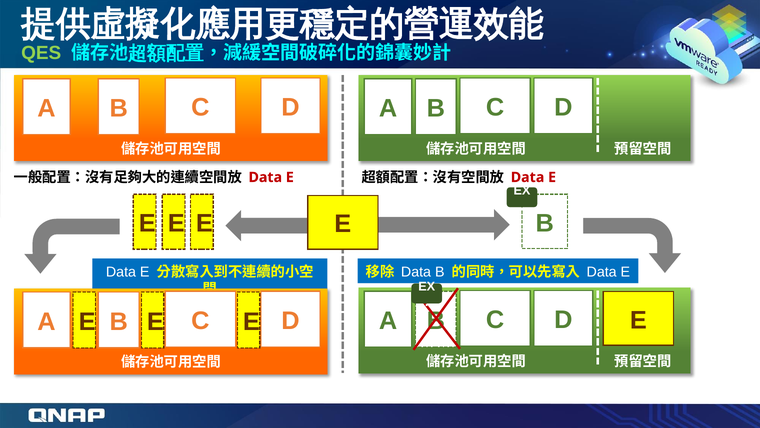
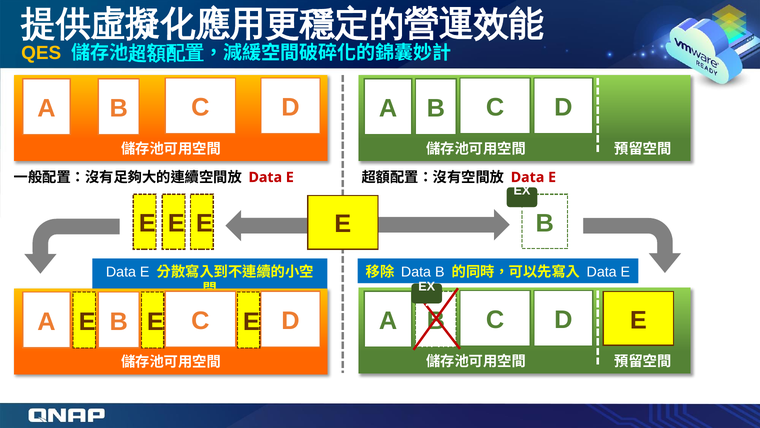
QES colour: light green -> yellow (41, 53)
